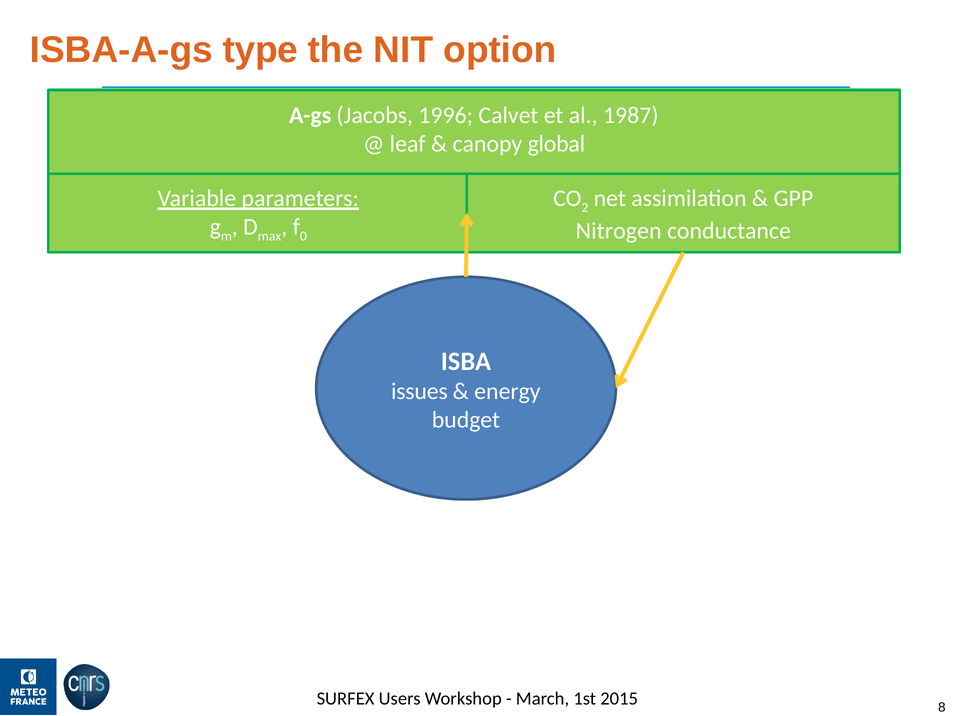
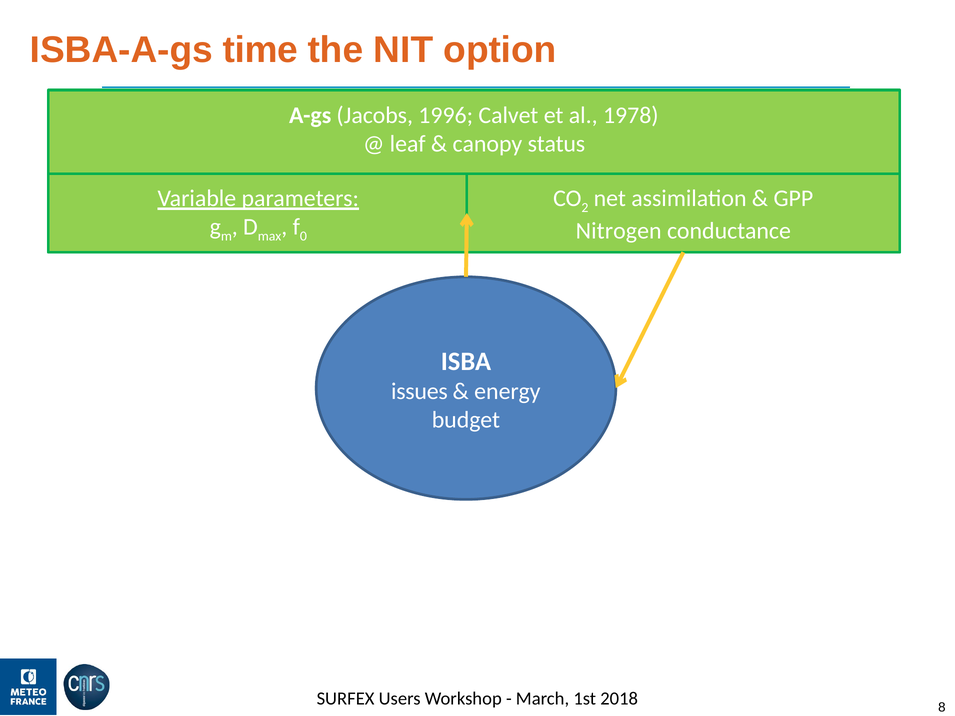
type: type -> time (261, 50)
1987: 1987 -> 1978 (631, 116)
global: global -> status (556, 144)
2015: 2015 -> 2018 (619, 699)
